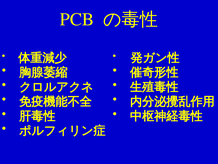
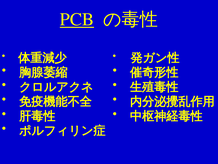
PCB underline: none -> present (77, 19)
